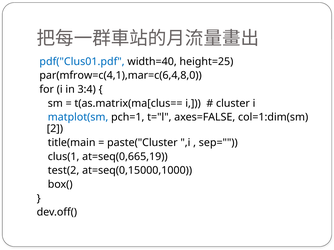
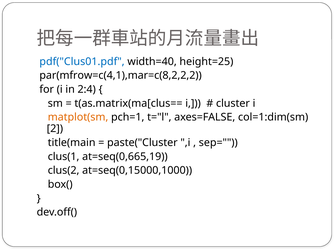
par(mfrow=c(4,1),mar=c(6,4,8,0: par(mfrow=c(4,1),mar=c(6,4,8,0 -> par(mfrow=c(4,1),mar=c(8,2,2,2 (121, 76)
3:4: 3:4 -> 2:4 (87, 90)
matplot(sm colour: blue -> orange (78, 117)
test(2: test(2 -> clus(2 (64, 171)
